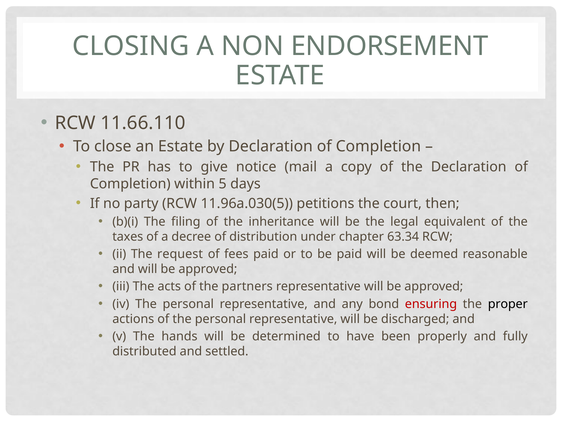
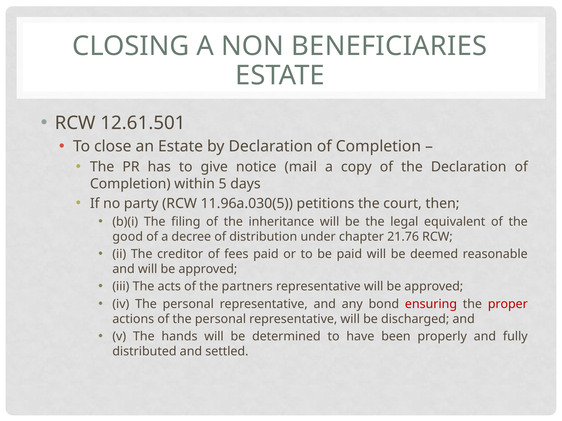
ENDORSEMENT: ENDORSEMENT -> BENEFICIARIES (389, 46)
11.66.110: 11.66.110 -> 12.61.501 (143, 123)
taxes: taxes -> good (128, 237)
63.34: 63.34 -> 21.76 (403, 237)
request: request -> creditor (180, 254)
proper colour: black -> red (508, 304)
